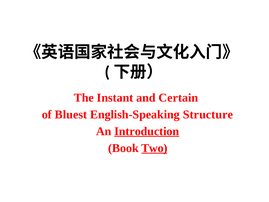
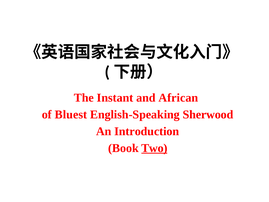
Certain: Certain -> African (178, 98)
Structure: Structure -> Sherwood (208, 114)
Introduction underline: present -> none (147, 131)
